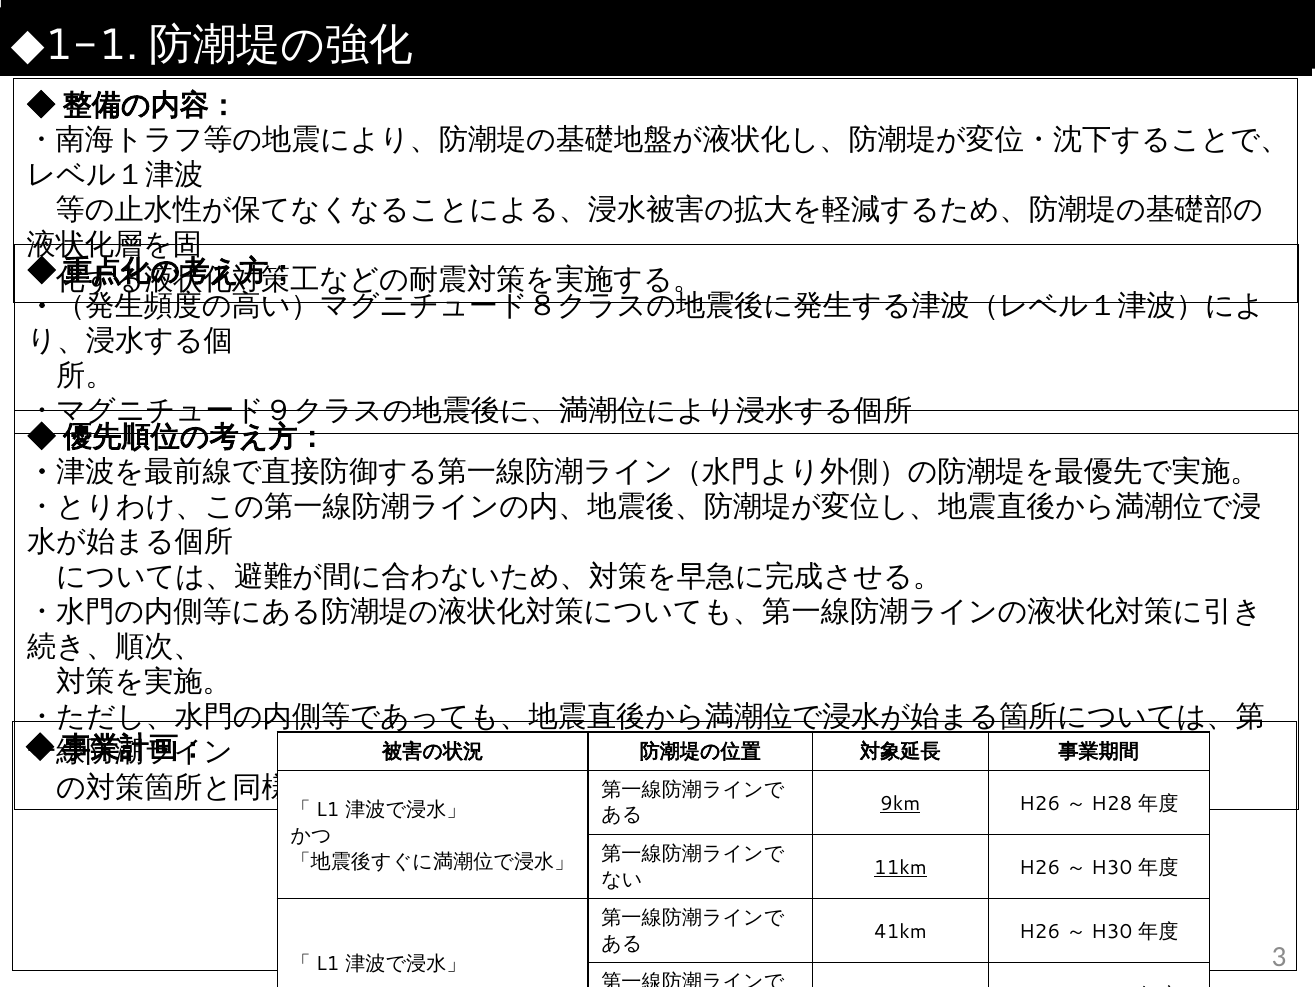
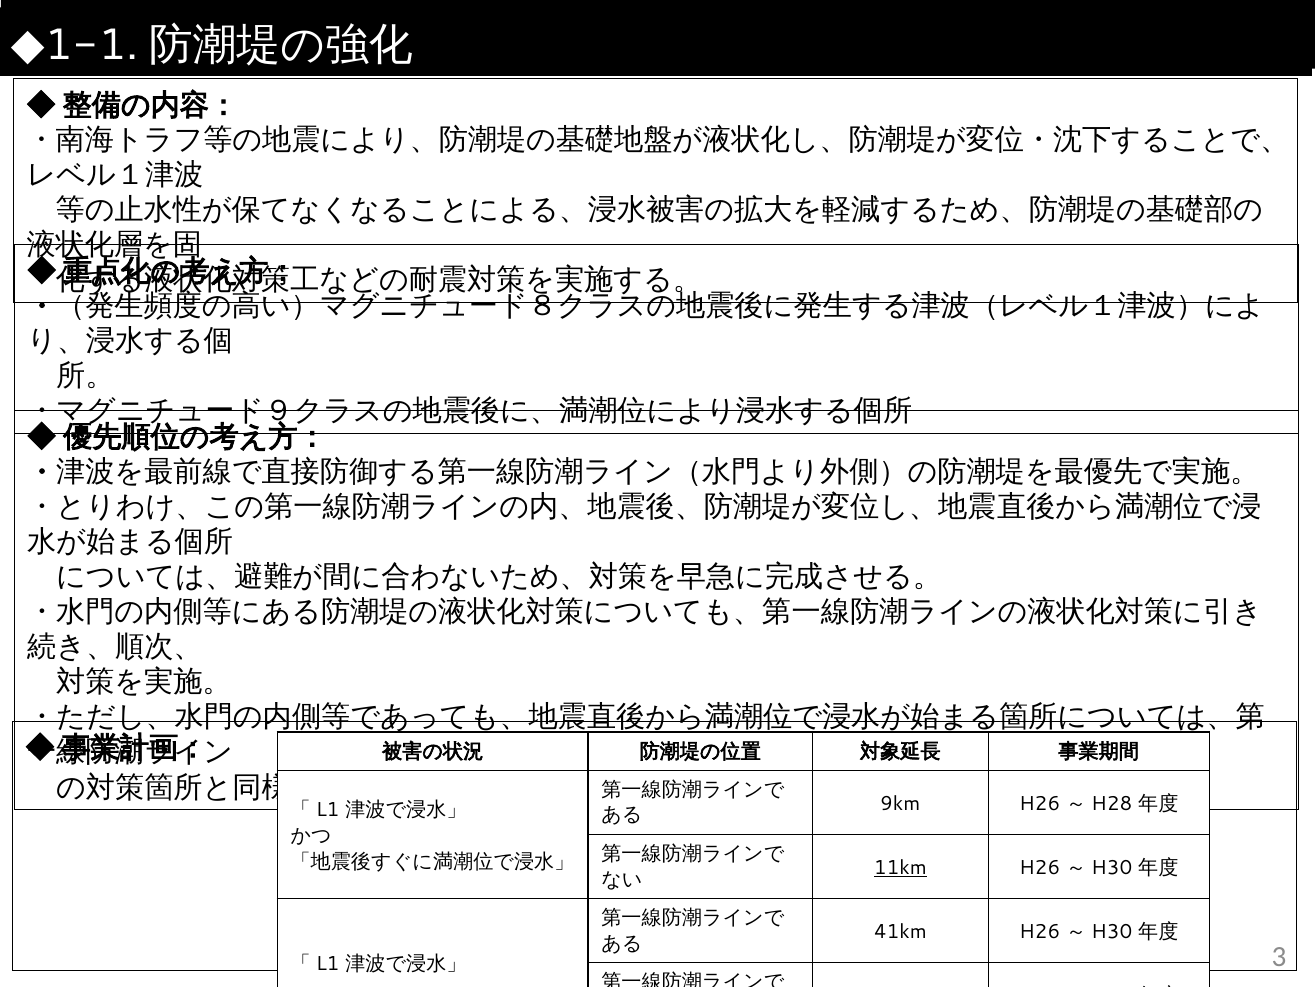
9km underline: present -> none (900, 803)
